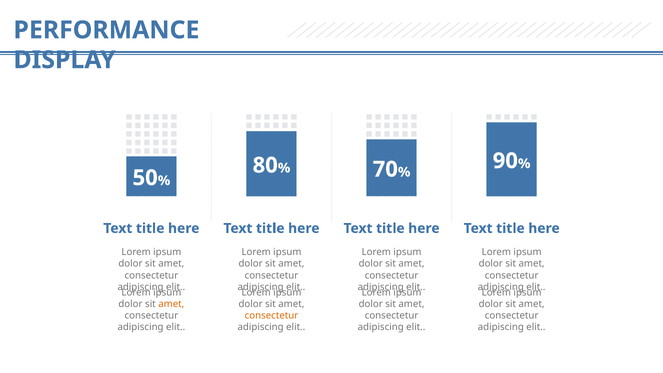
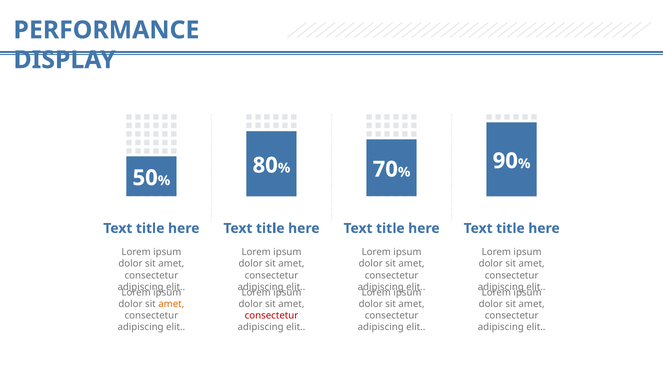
consectetur colour: orange -> red (271, 315)
